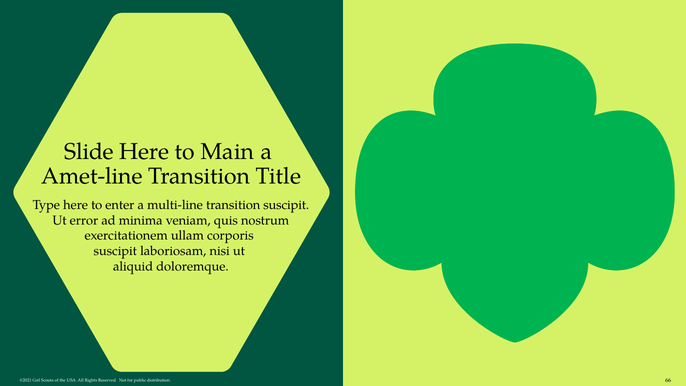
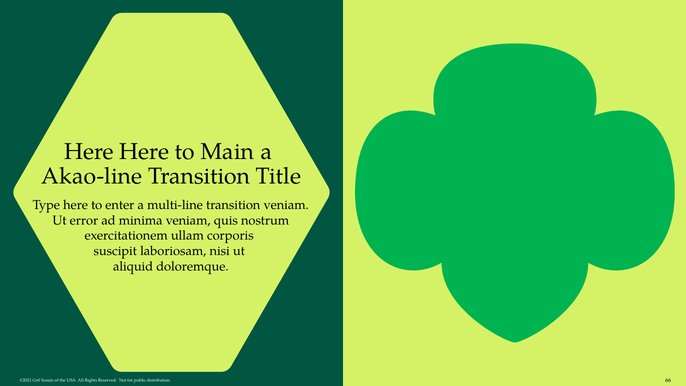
Slide: Slide -> Here (89, 152)
Amet-line: Amet-line -> Akao-line (92, 176)
transition suscipit: suscipit -> veniam (286, 205)
